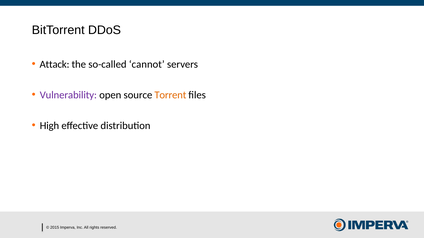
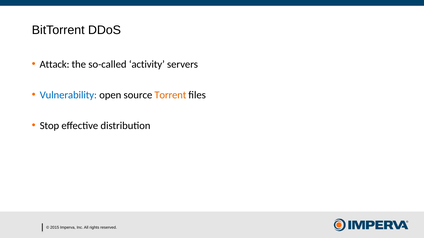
cannot: cannot -> activity (147, 64)
Vulnerability colour: purple -> blue (68, 95)
High: High -> Stop (49, 126)
